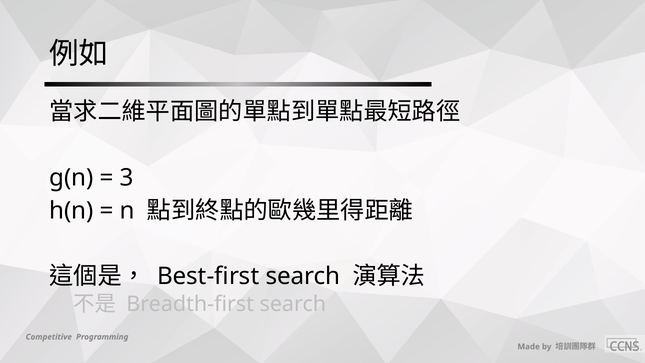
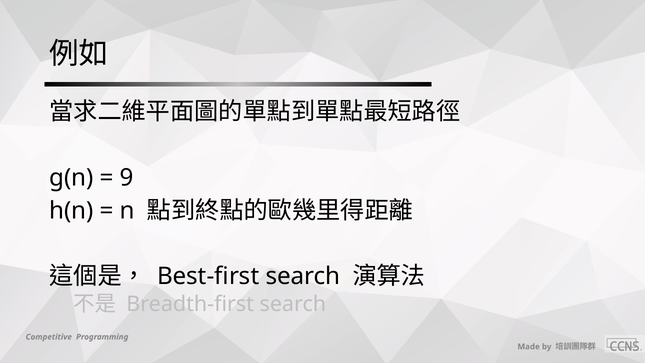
3: 3 -> 9 (127, 178)
